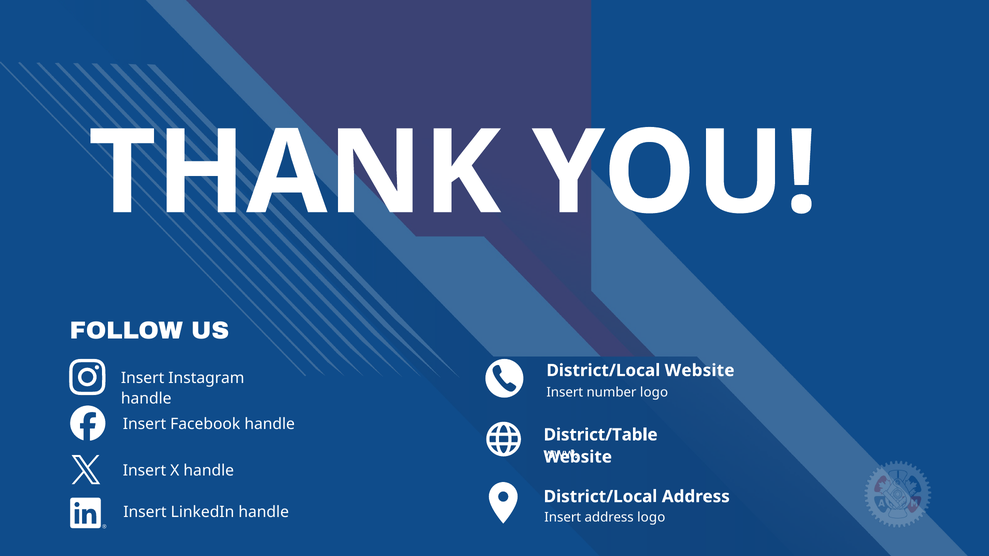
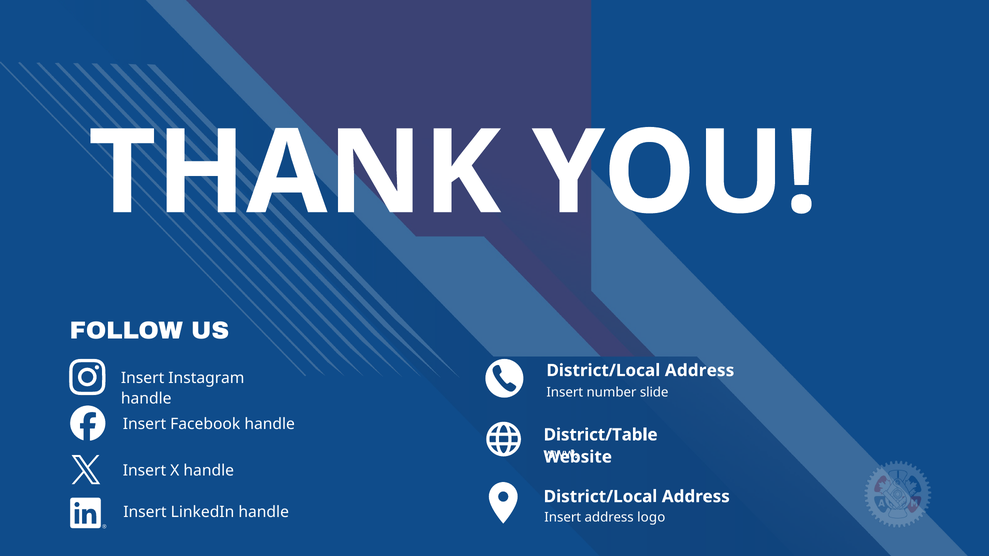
Website: Website -> Address (700, 371)
number logo: logo -> slide (654, 392)
